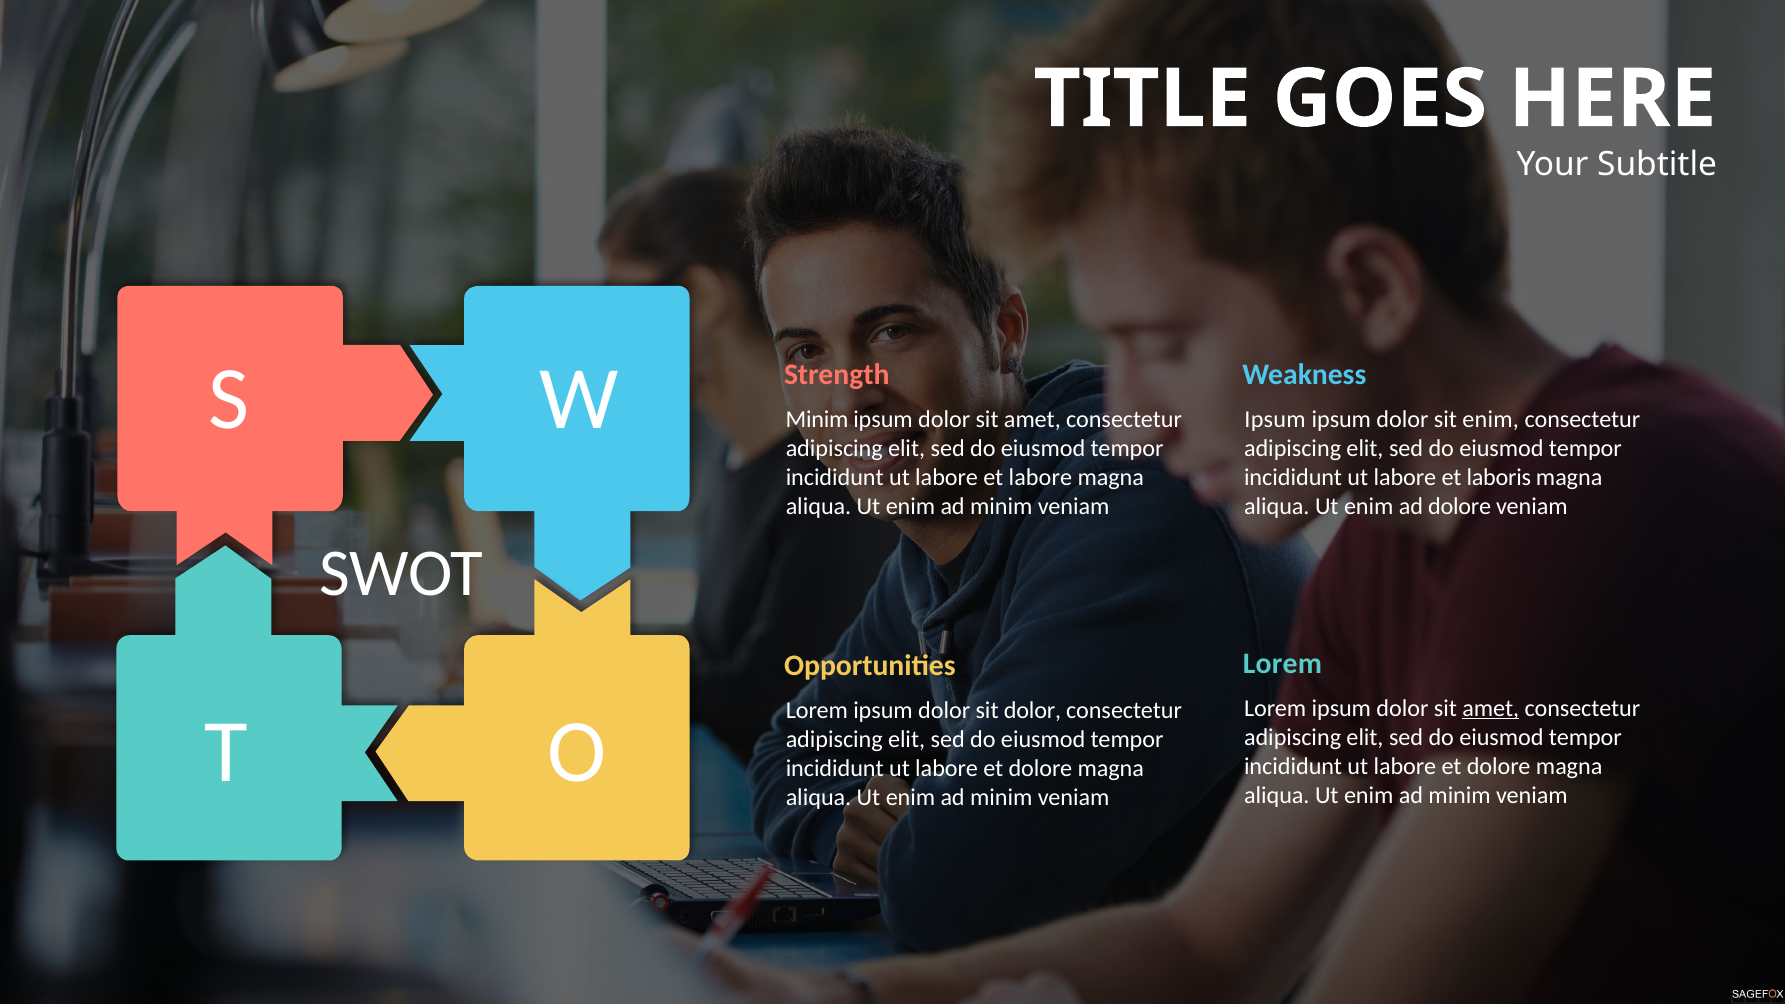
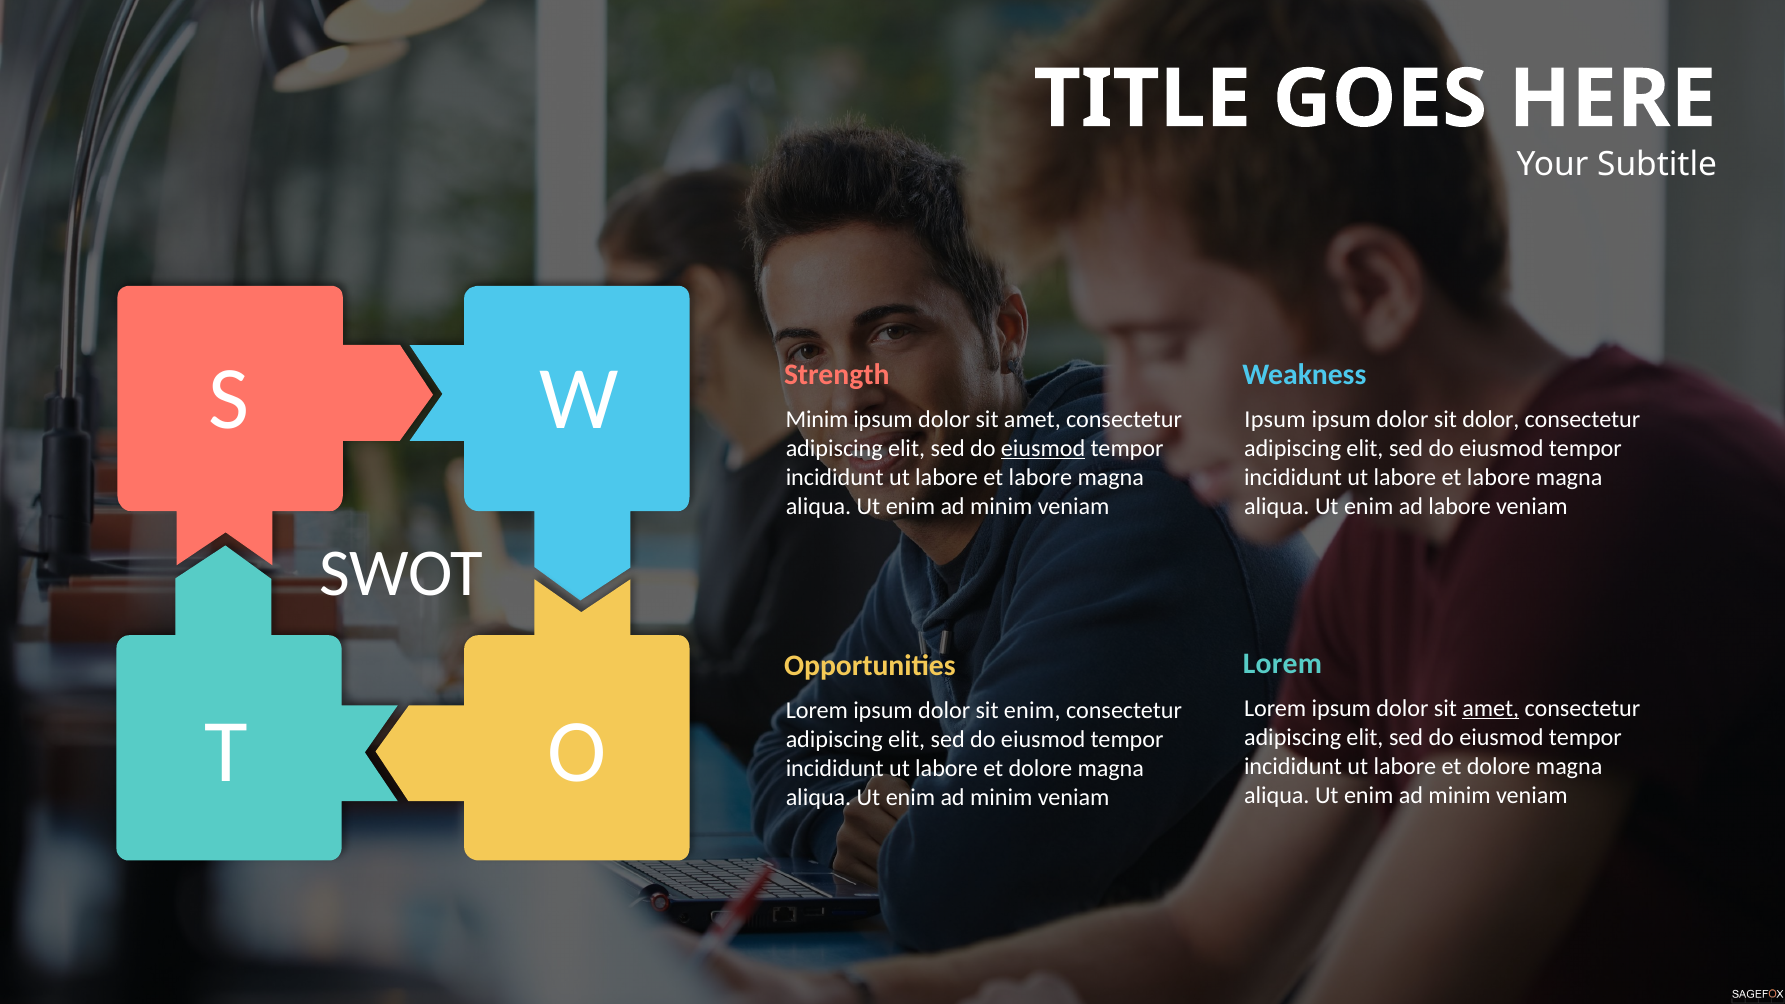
sit enim: enim -> dolor (1491, 420)
eiusmod underline: none -> present (1043, 448)
laboris: laboris -> labore (1499, 478)
ad dolore: dolore -> labore (1460, 507)
sit dolor: dolor -> enim (1032, 711)
